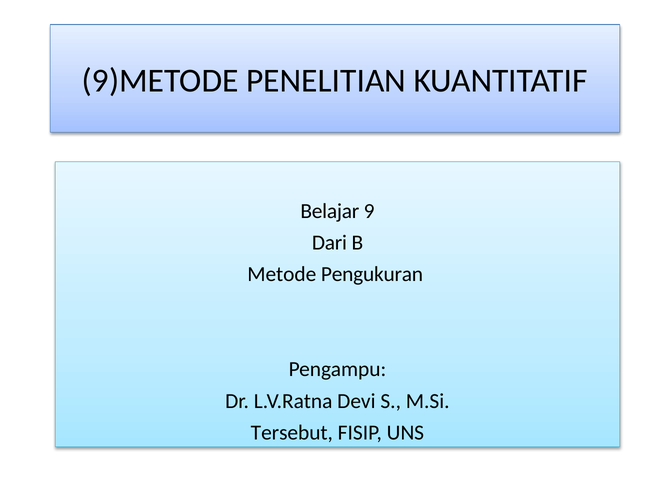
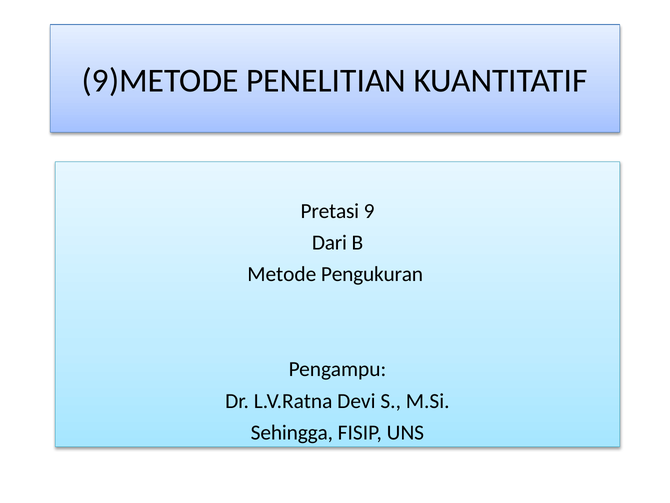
Belajar: Belajar -> Pretasi (330, 211)
Tersebut: Tersebut -> Sehingga (292, 432)
